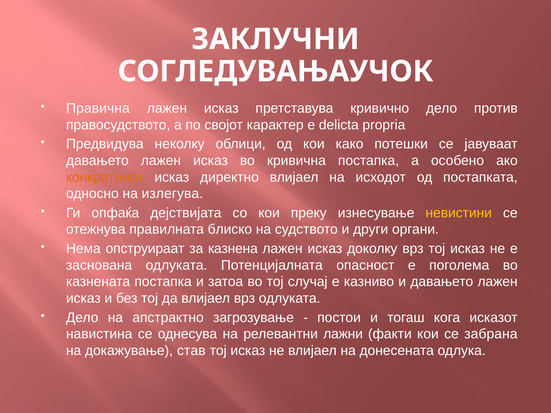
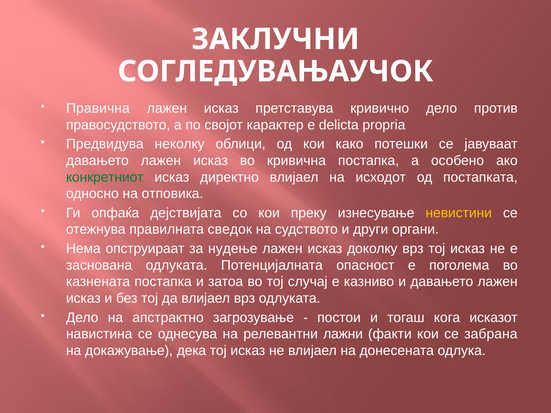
конкретниот colour: orange -> green (105, 177)
излегува: излегува -> отповика (172, 194)
блиско: блиско -> сведок (230, 230)
казнена: казнена -> нудење (233, 249)
став: став -> дека (191, 351)
